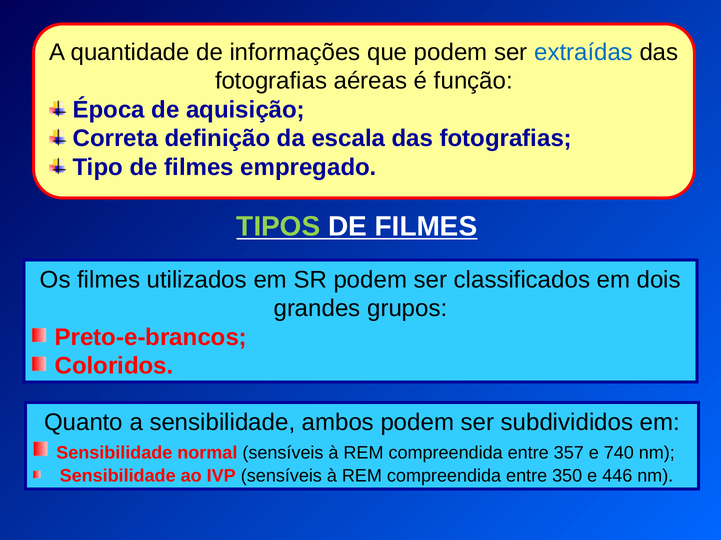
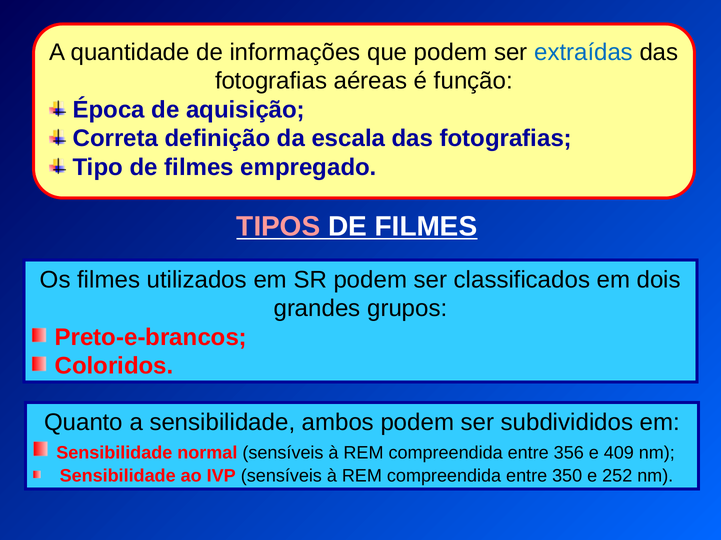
TIPOS colour: light green -> pink (278, 227)
357: 357 -> 356 (569, 454)
740: 740 -> 409 (619, 454)
446: 446 -> 252 (617, 476)
